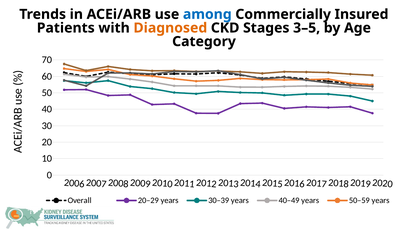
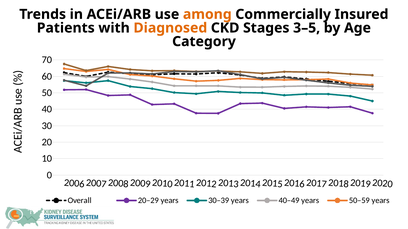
among colour: blue -> orange (207, 14)
